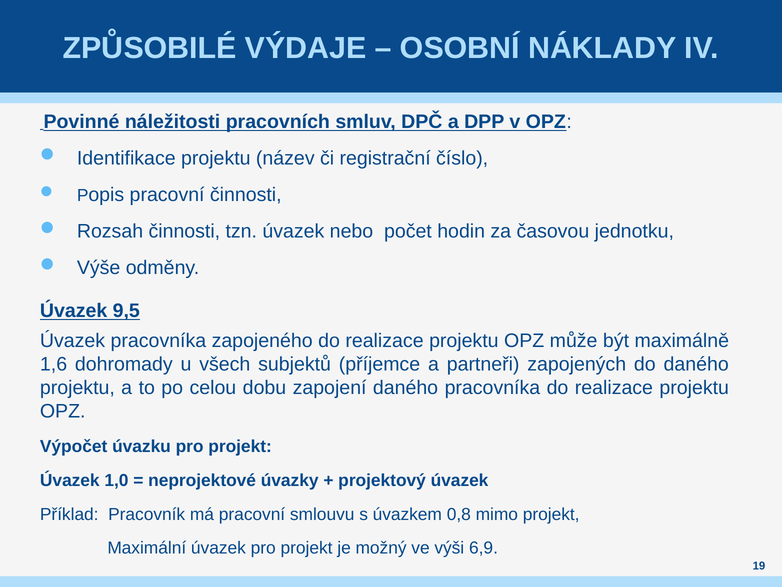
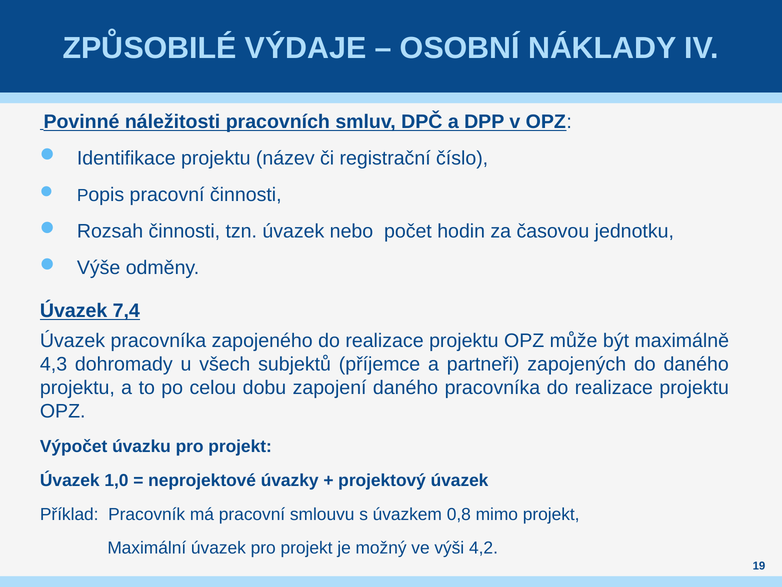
9,5: 9,5 -> 7,4 (126, 311)
1,6: 1,6 -> 4,3 (54, 364)
6,9: 6,9 -> 4,2 (483, 548)
